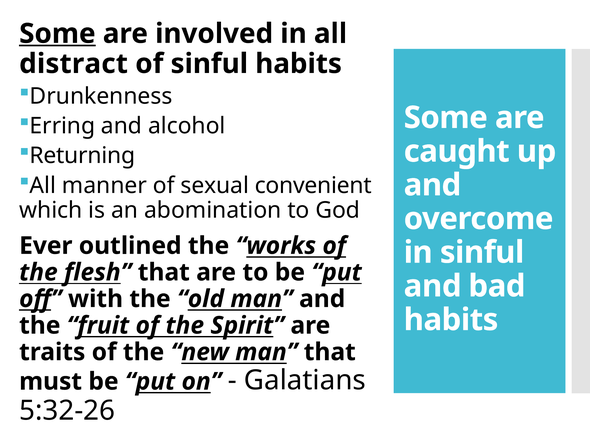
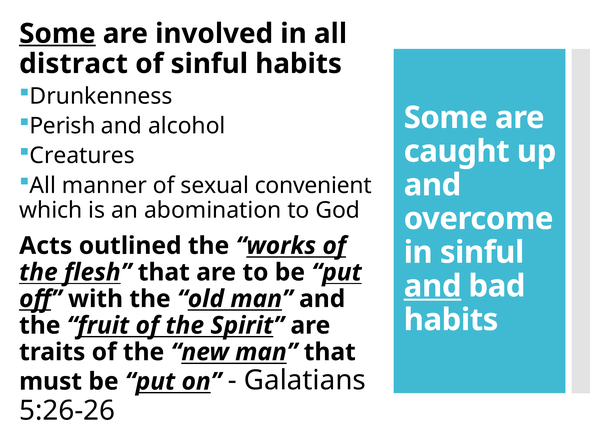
Erring: Erring -> Perish (62, 126)
Returning: Returning -> Creatures (82, 156)
Ever: Ever -> Acts (46, 245)
and underline: none -> present (433, 286)
5:32-26: 5:32-26 -> 5:26-26 (67, 410)
